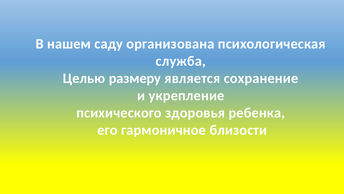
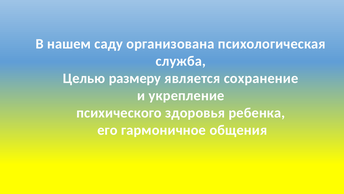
близости: близости -> общения (238, 130)
